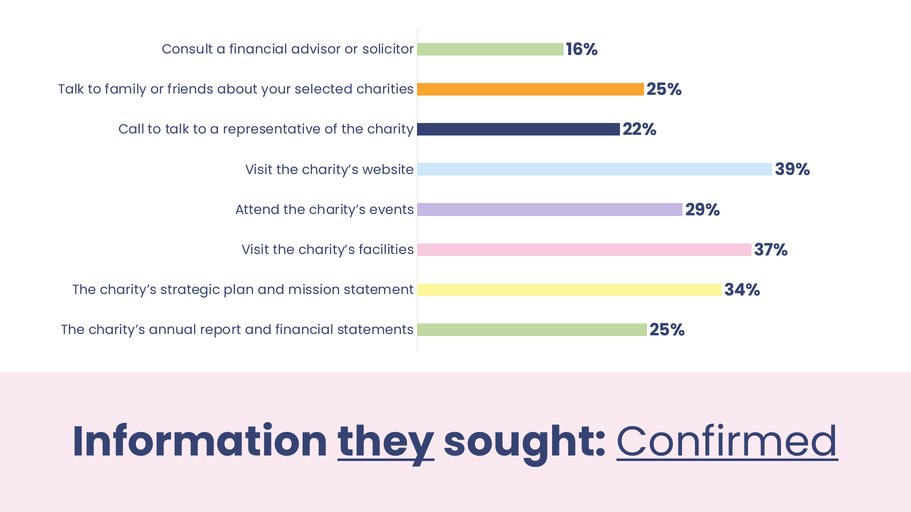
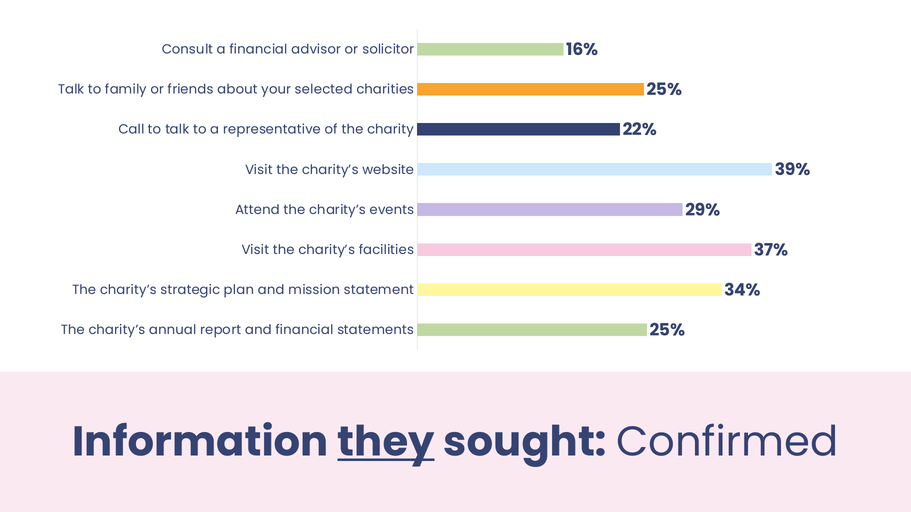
Confirmed underline: present -> none (727, 442)
